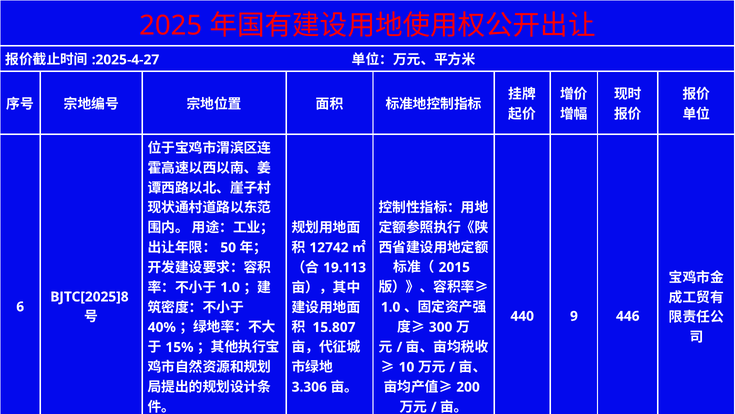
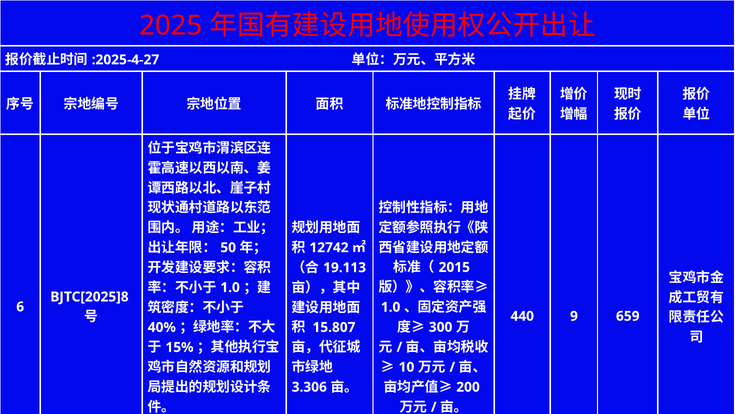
446: 446 -> 659 (628, 316)
